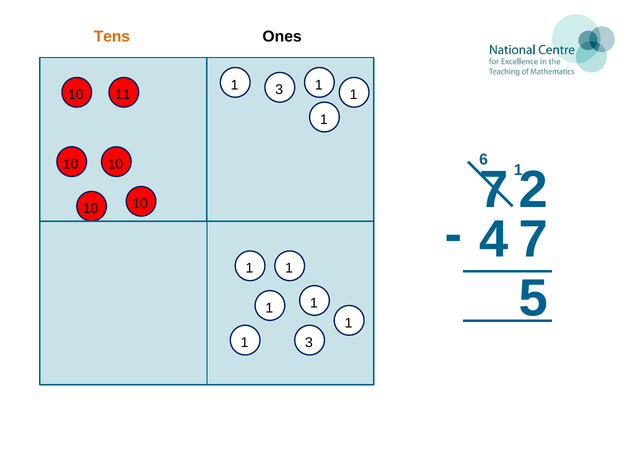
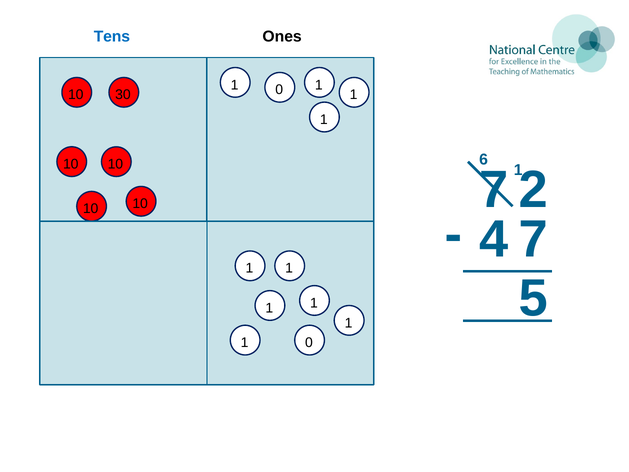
Tens colour: orange -> blue (112, 37)
3: 3 -> 0 (279, 90)
11: 11 -> 30 (123, 95)
3: 3 -> 0 (309, 343)
